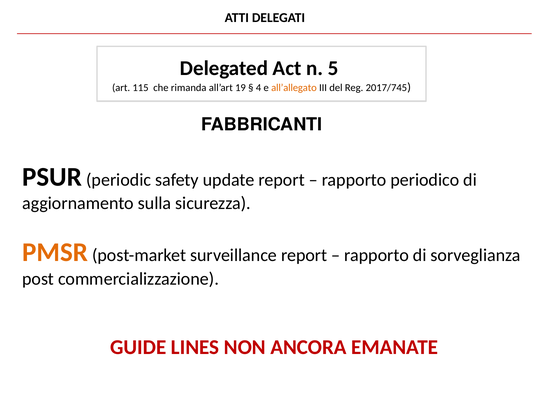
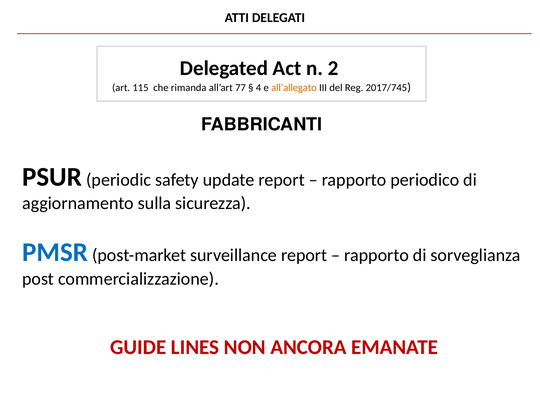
5: 5 -> 2 (333, 68)
19: 19 -> 77 (240, 88)
PMSR colour: orange -> blue (55, 252)
